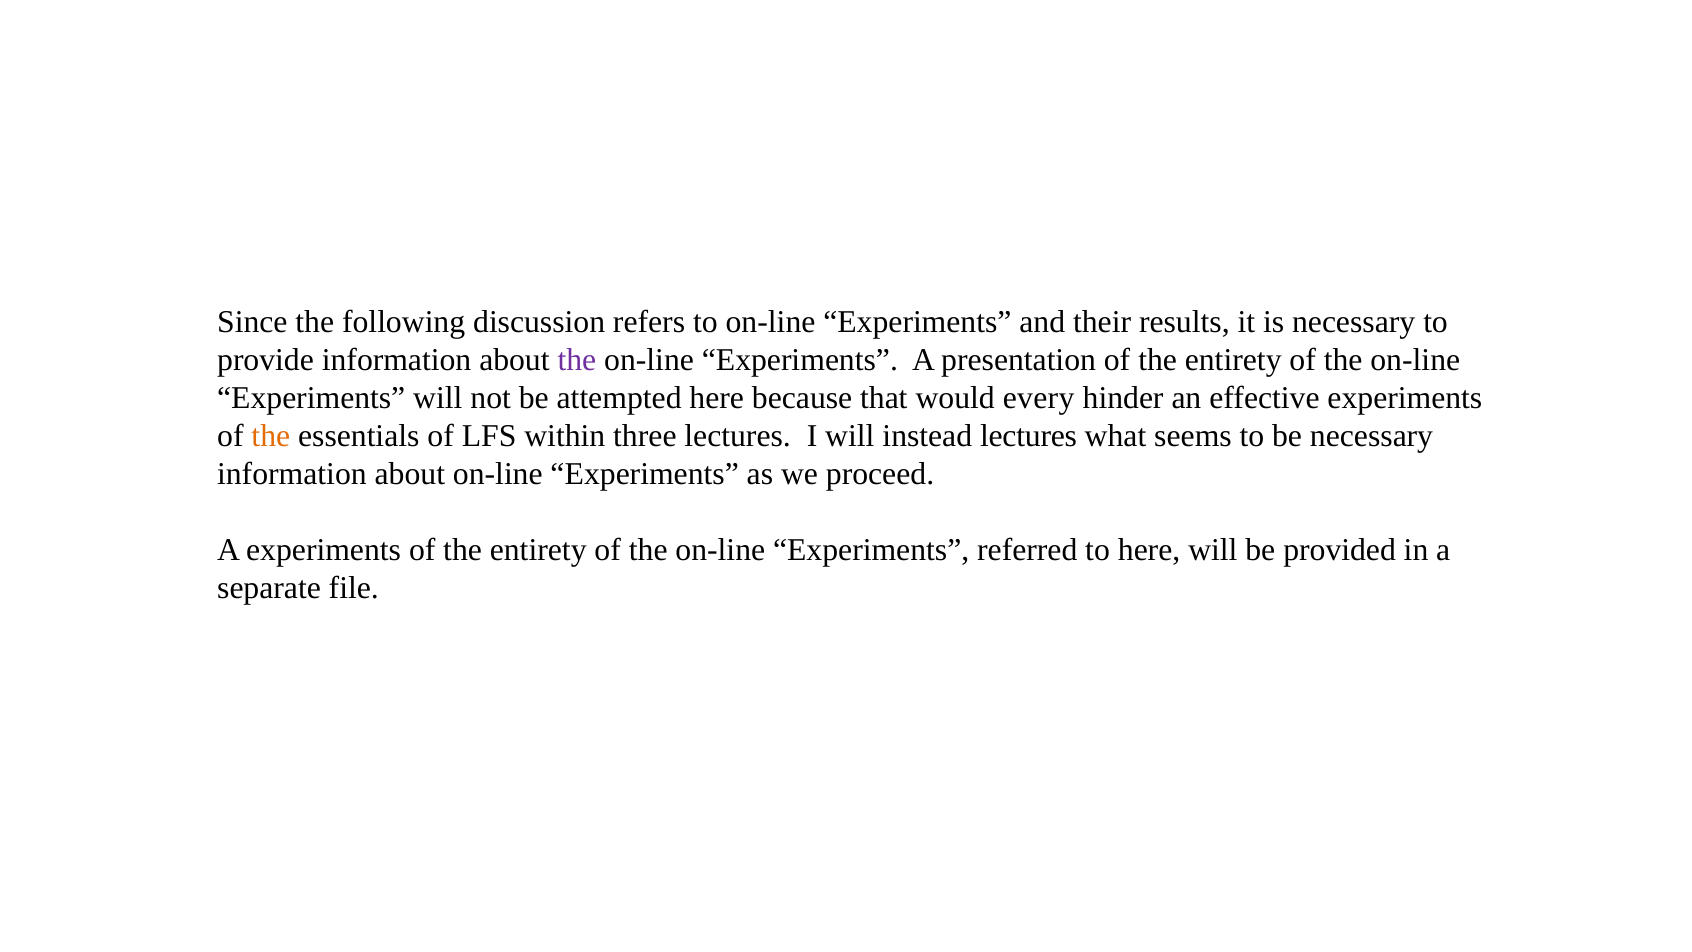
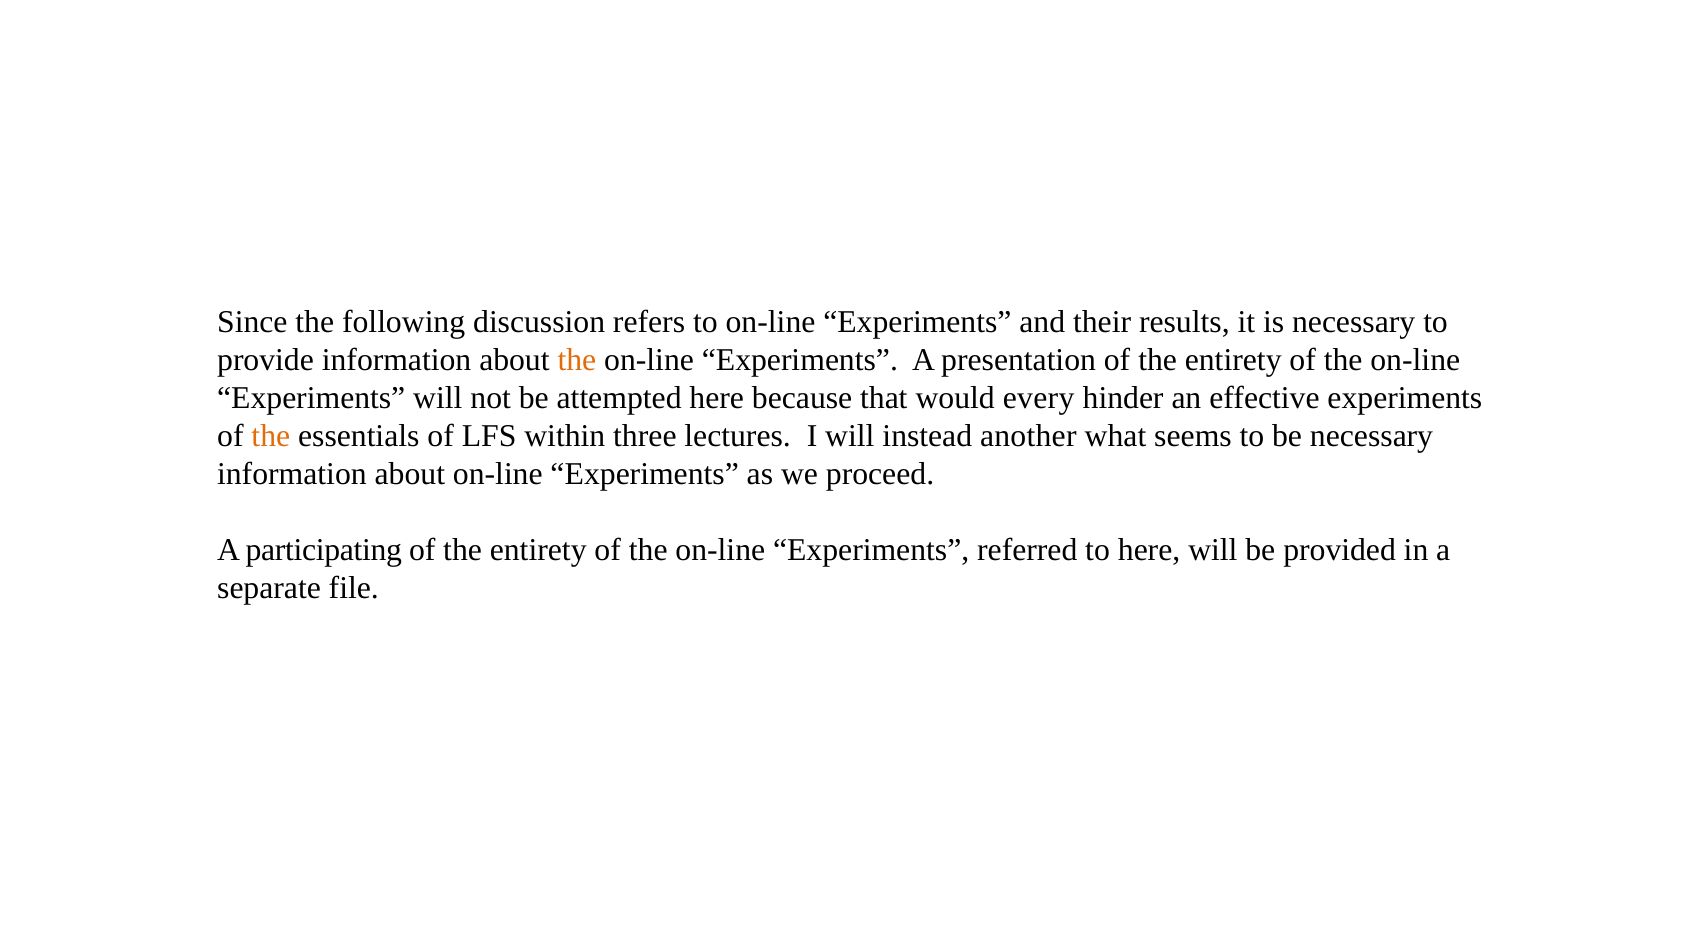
the colour: purple -> orange (577, 360)
instead lectures: lectures -> another (1028, 436)
A experiments: experiments -> participating (324, 550)
